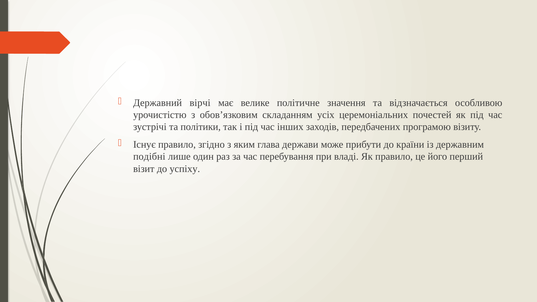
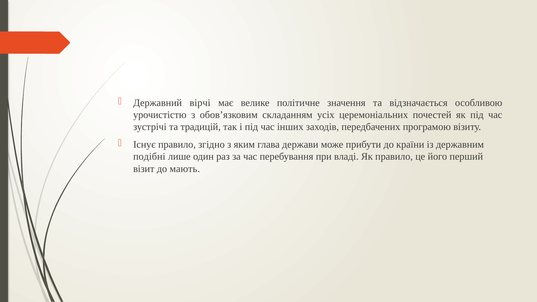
політики: політики -> традицій (201, 127)
успіху: успіху -> мають (185, 169)
